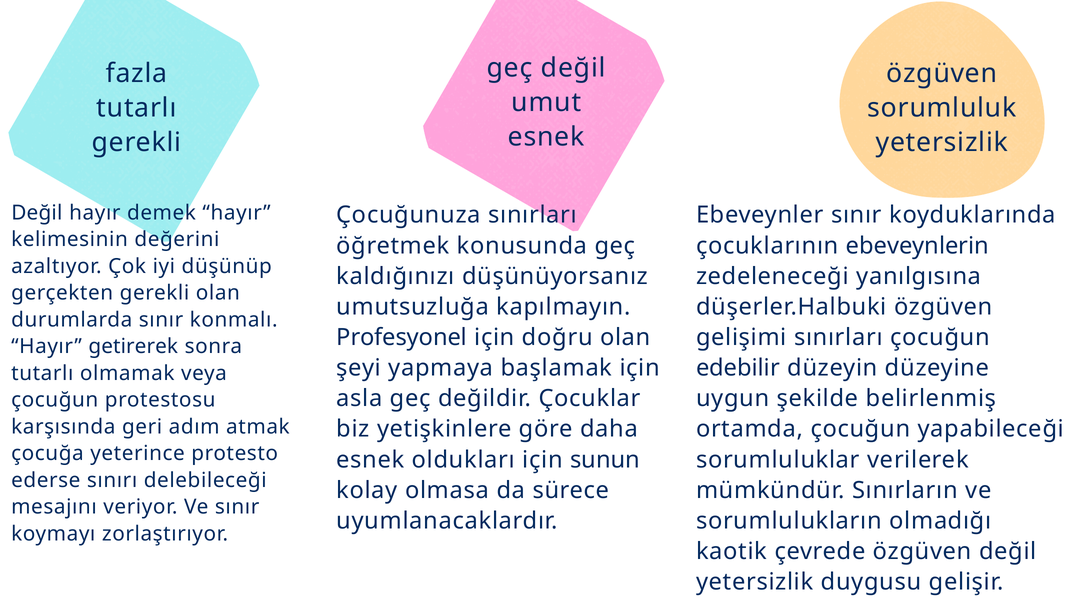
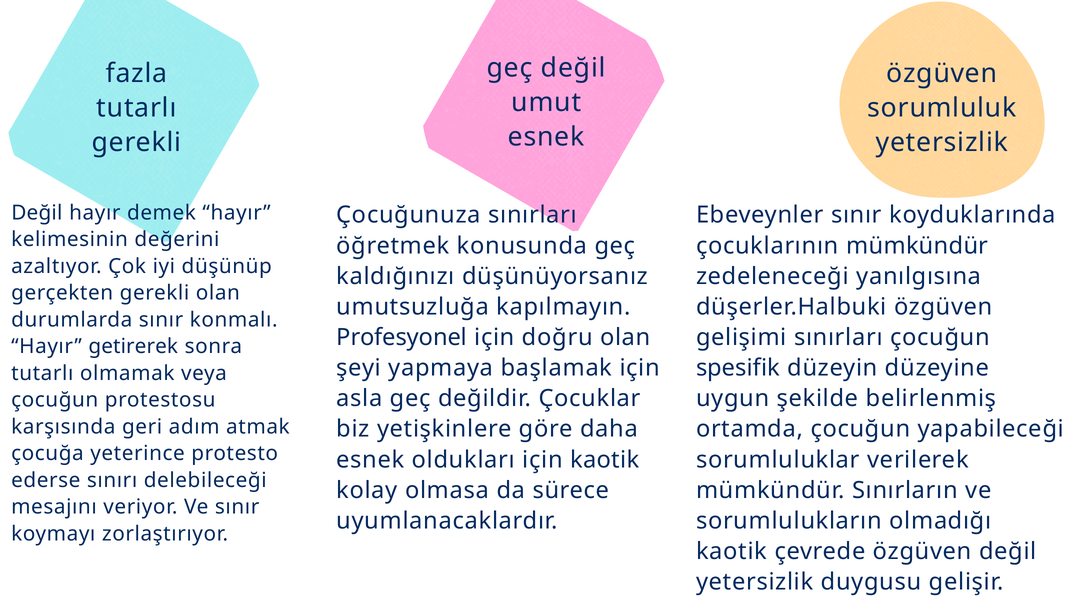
çocuklarının ebeveynlerin: ebeveynlerin -> mümkündür (917, 246)
edebilir: edebilir -> spesifik (738, 368)
için sunun: sunun -> kaotik (605, 460)
